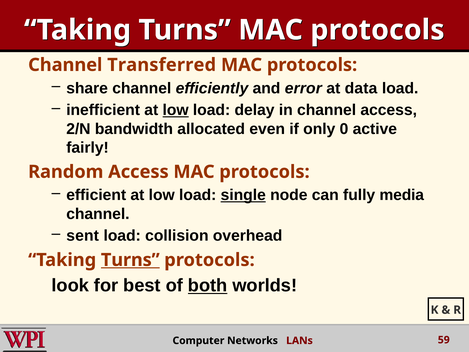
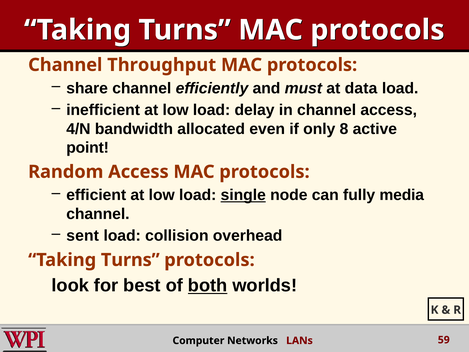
Transferred: Transferred -> Throughput (162, 65)
error: error -> must (303, 88)
low underline: present -> none (176, 110)
2/N: 2/N -> 4/N (78, 129)
0: 0 -> 8 (344, 129)
fairly: fairly -> point (88, 148)
Turns underline: present -> none (130, 260)
